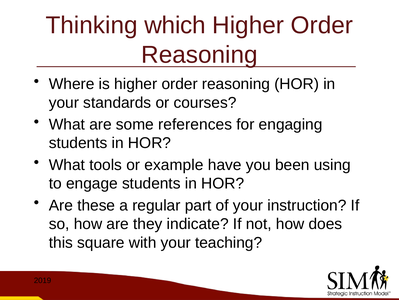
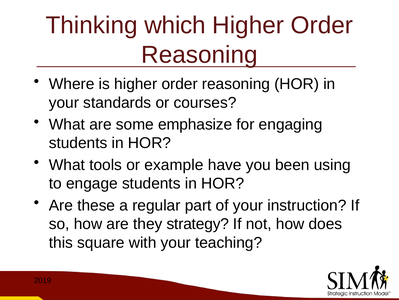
references: references -> emphasize (195, 124)
indicate: indicate -> strategy (198, 223)
